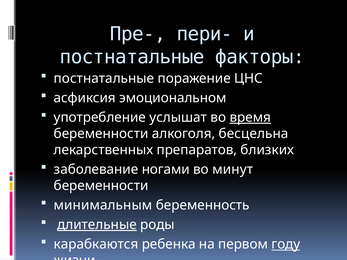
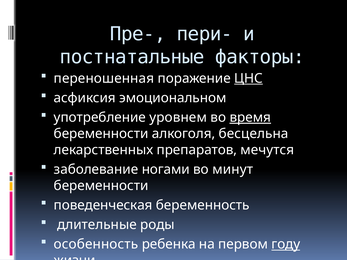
постнатальные: постнатальные -> переношенная (104, 78)
ЦНС underline: none -> present (249, 78)
услышат: услышат -> уровнем (178, 118)
близких: близких -> мечутся (267, 150)
минимальным: минимальным -> поведенческая (103, 205)
длительные underline: present -> none (97, 225)
карабкаются: карабкаются -> особенность (96, 244)
